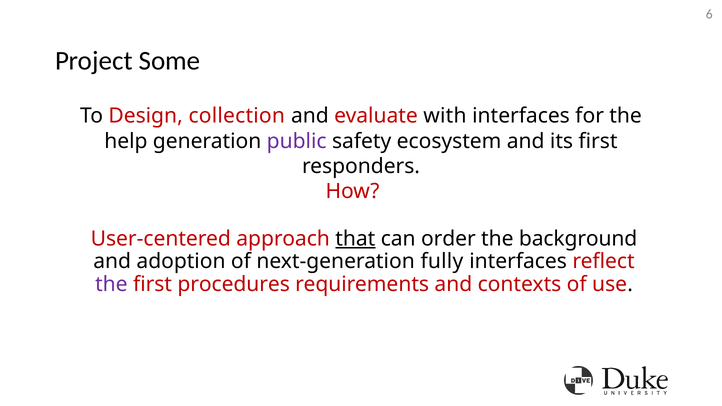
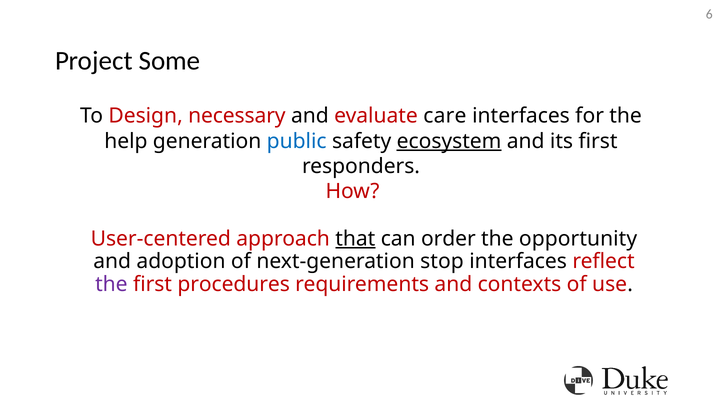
collection: collection -> necessary (237, 116)
with: with -> care (445, 116)
public colour: purple -> blue (297, 141)
ecosystem underline: none -> present (449, 141)
background: background -> opportunity (578, 239)
fully: fully -> stop (442, 262)
